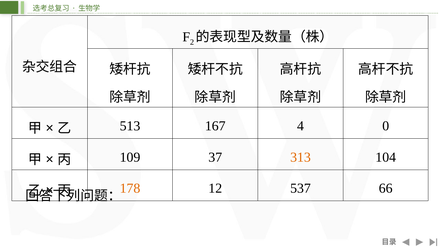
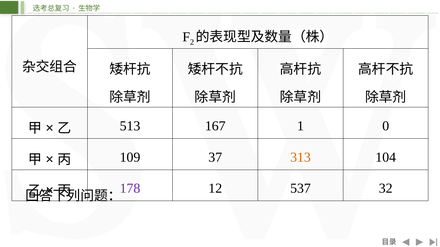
4: 4 -> 1 (300, 126)
178 colour: orange -> purple (130, 189)
66: 66 -> 32 (386, 189)
